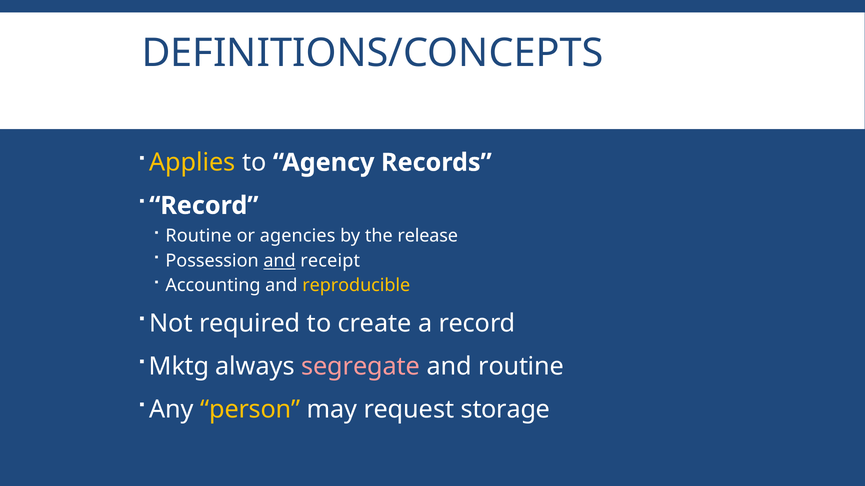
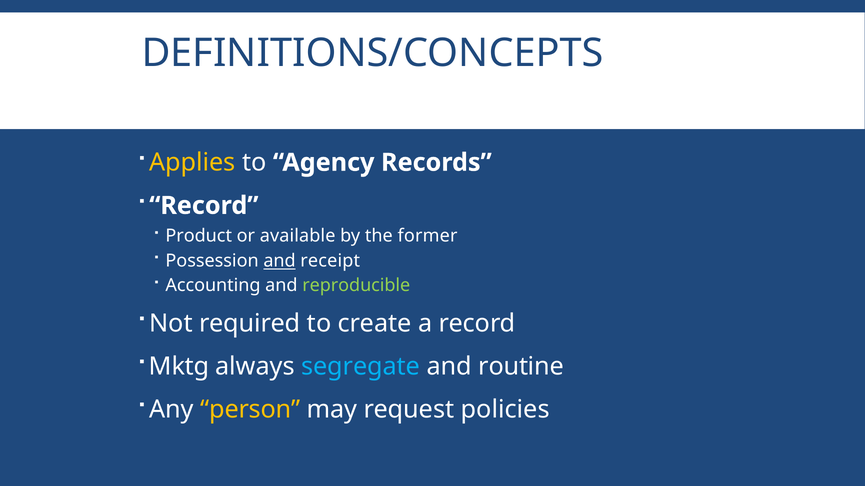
Routine: Routine -> Product (199, 236)
agencies: agencies -> available (298, 236)
release: release -> former (428, 236)
reproducible colour: yellow -> light green (356, 286)
segregate colour: pink -> light blue (361, 367)
storage: storage -> policies (505, 410)
